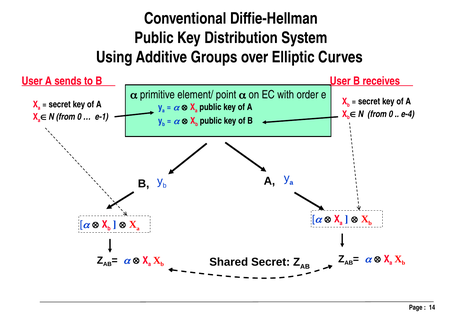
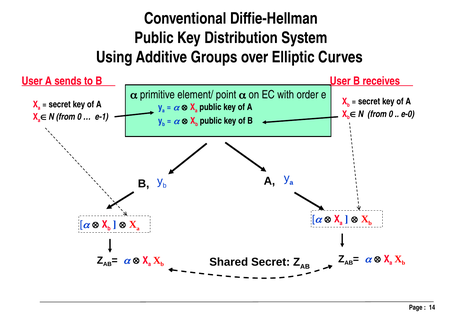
e-4: e-4 -> e-0 (408, 114)
